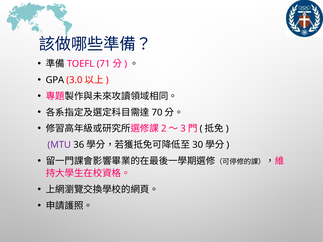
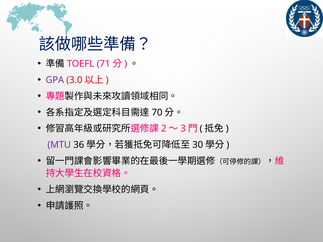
GPA colour: black -> purple (55, 80)
